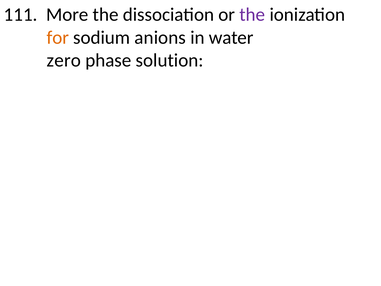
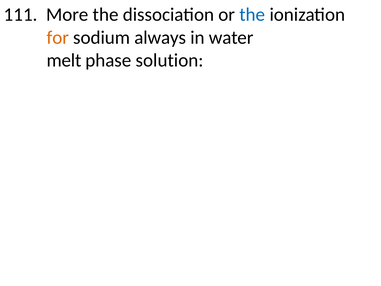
the colour: purple -> blue (252, 15)
anions: anions -> always (160, 37)
zero: zero -> melt (64, 60)
